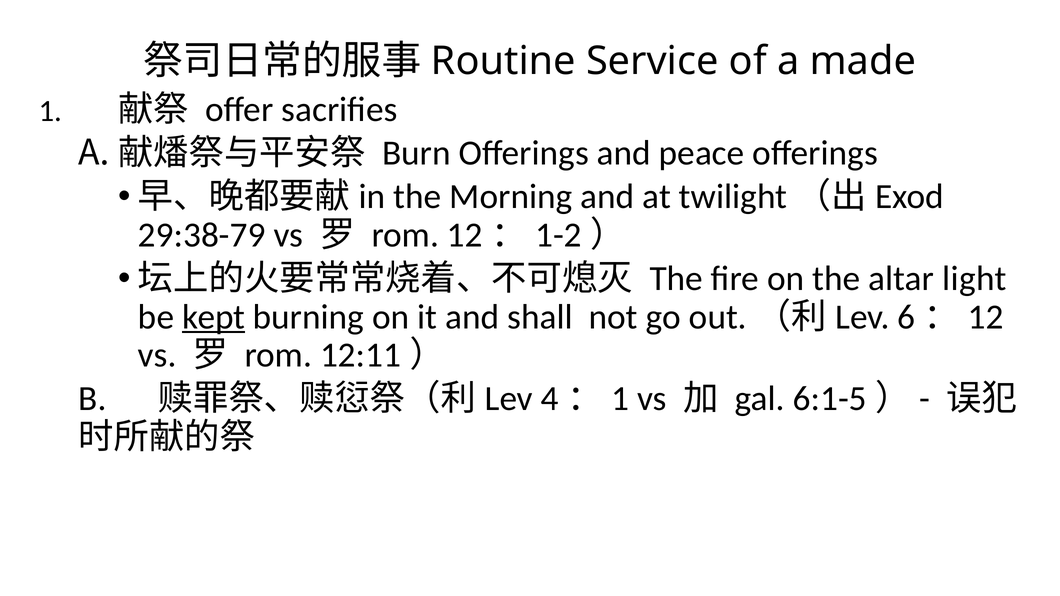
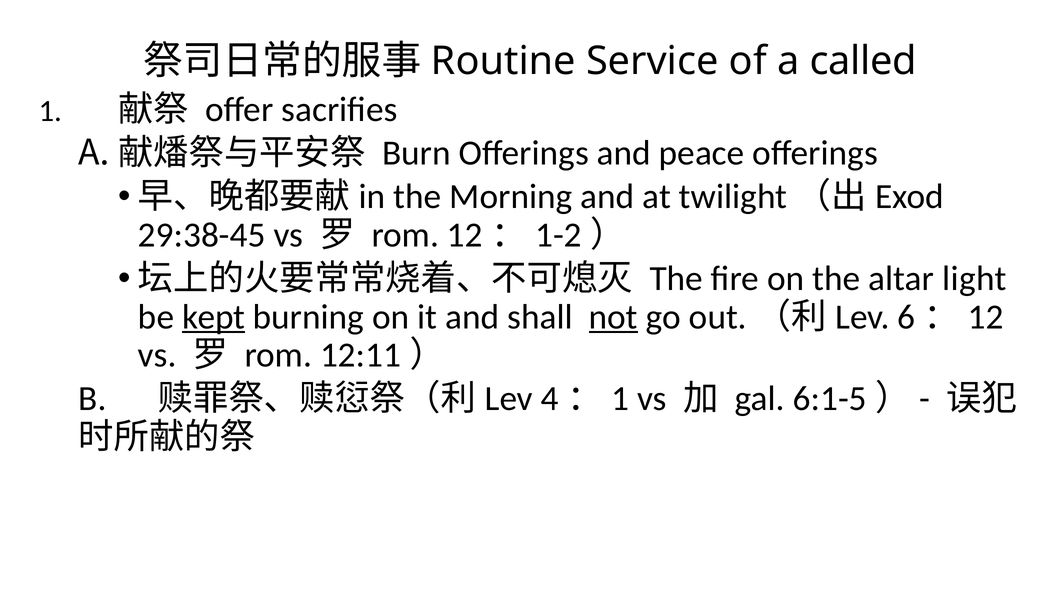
made: made -> called (863, 61)
29:38-79: 29:38-79 -> 29:38-45 (202, 235)
not underline: none -> present (613, 317)
